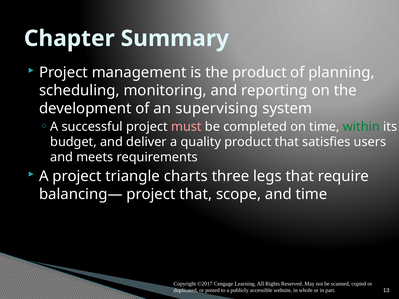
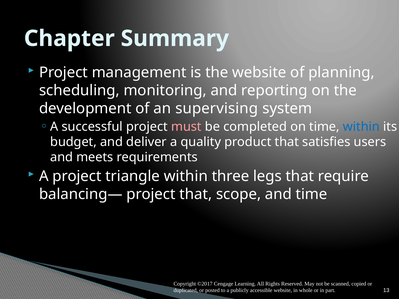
the product: product -> website (259, 73)
within colour: green -> blue (361, 127)
triangle charts: charts -> within (186, 176)
